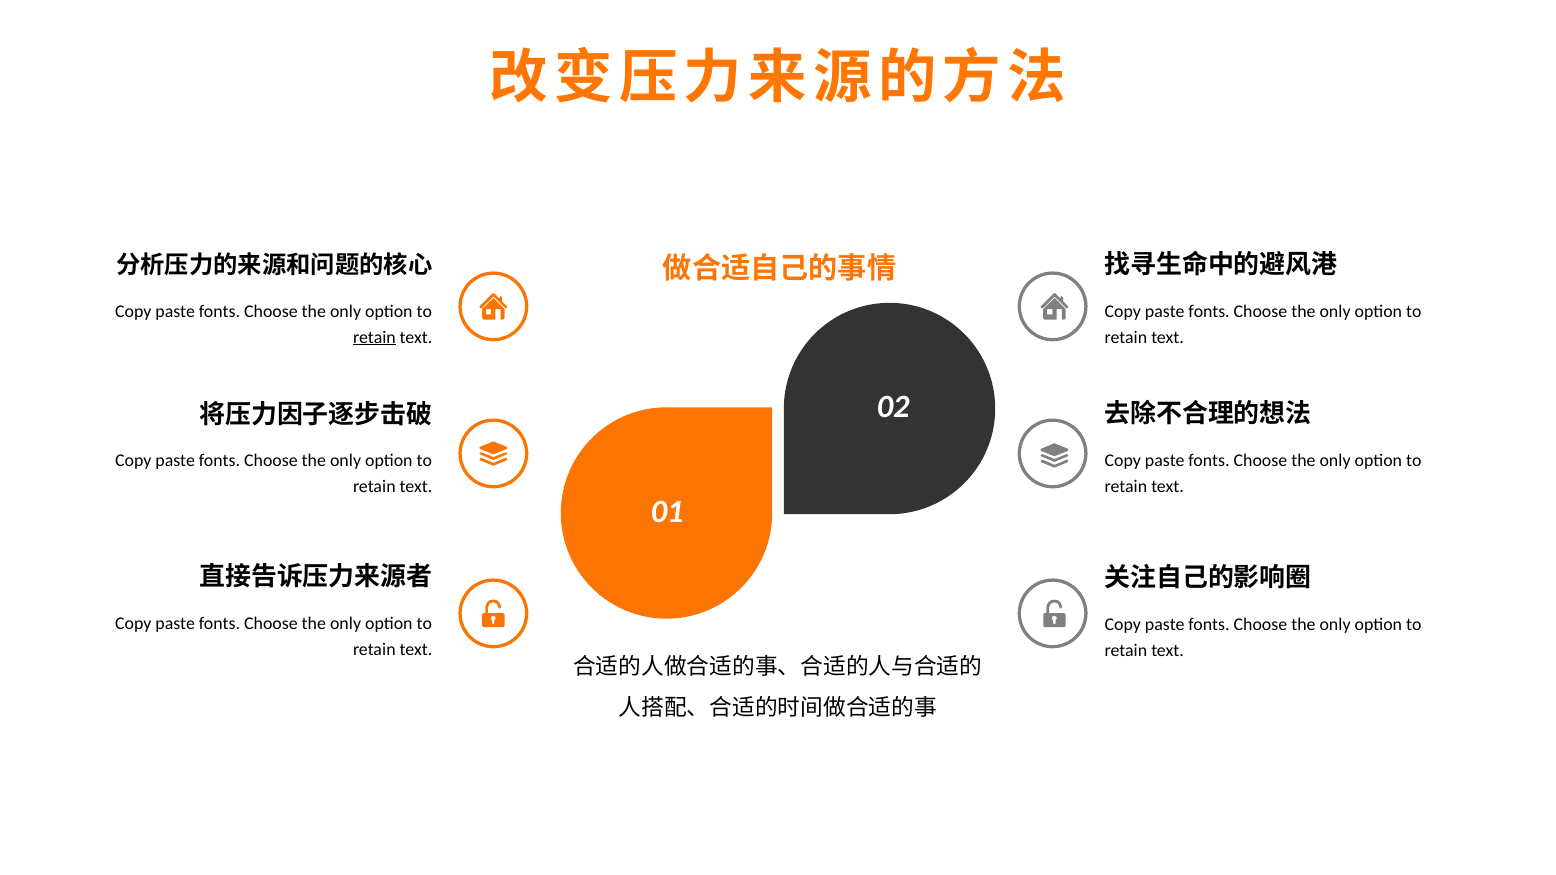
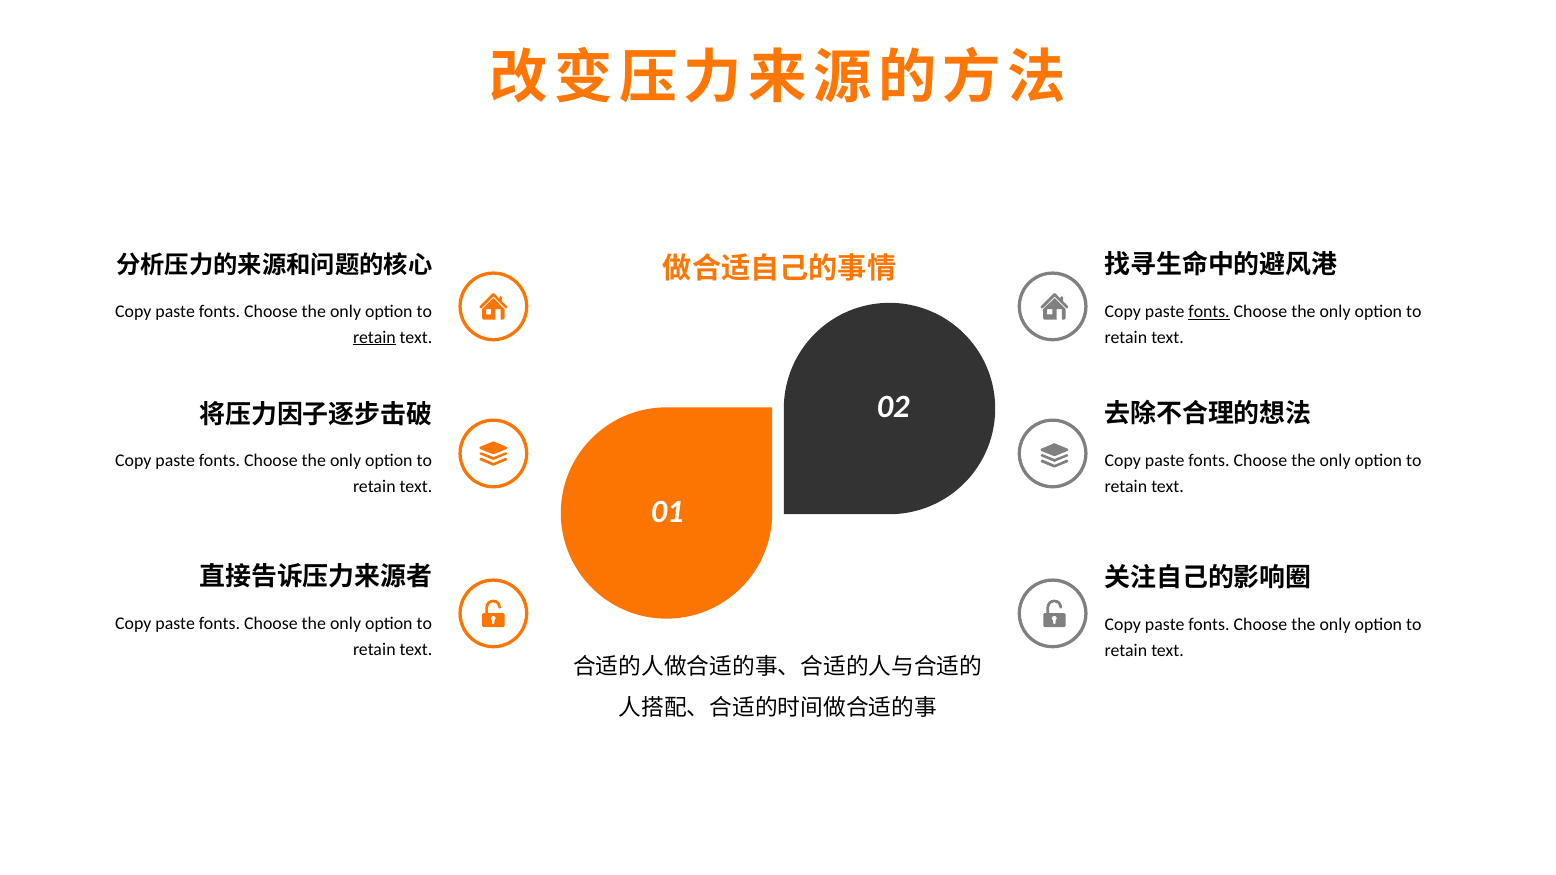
fonts underline: none -> present (1209, 312)
